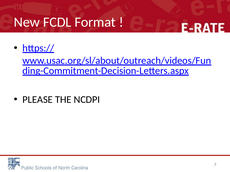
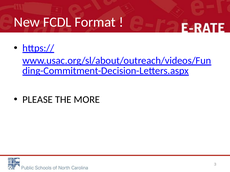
NCDPI: NCDPI -> MORE (87, 100)
